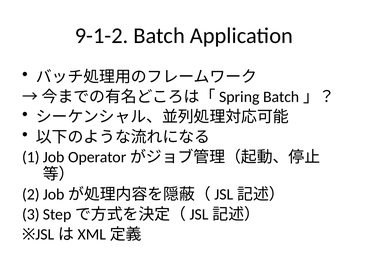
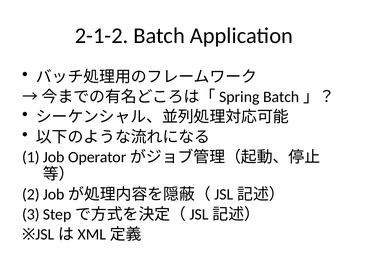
9-1-2: 9-1-2 -> 2-1-2 (102, 36)
